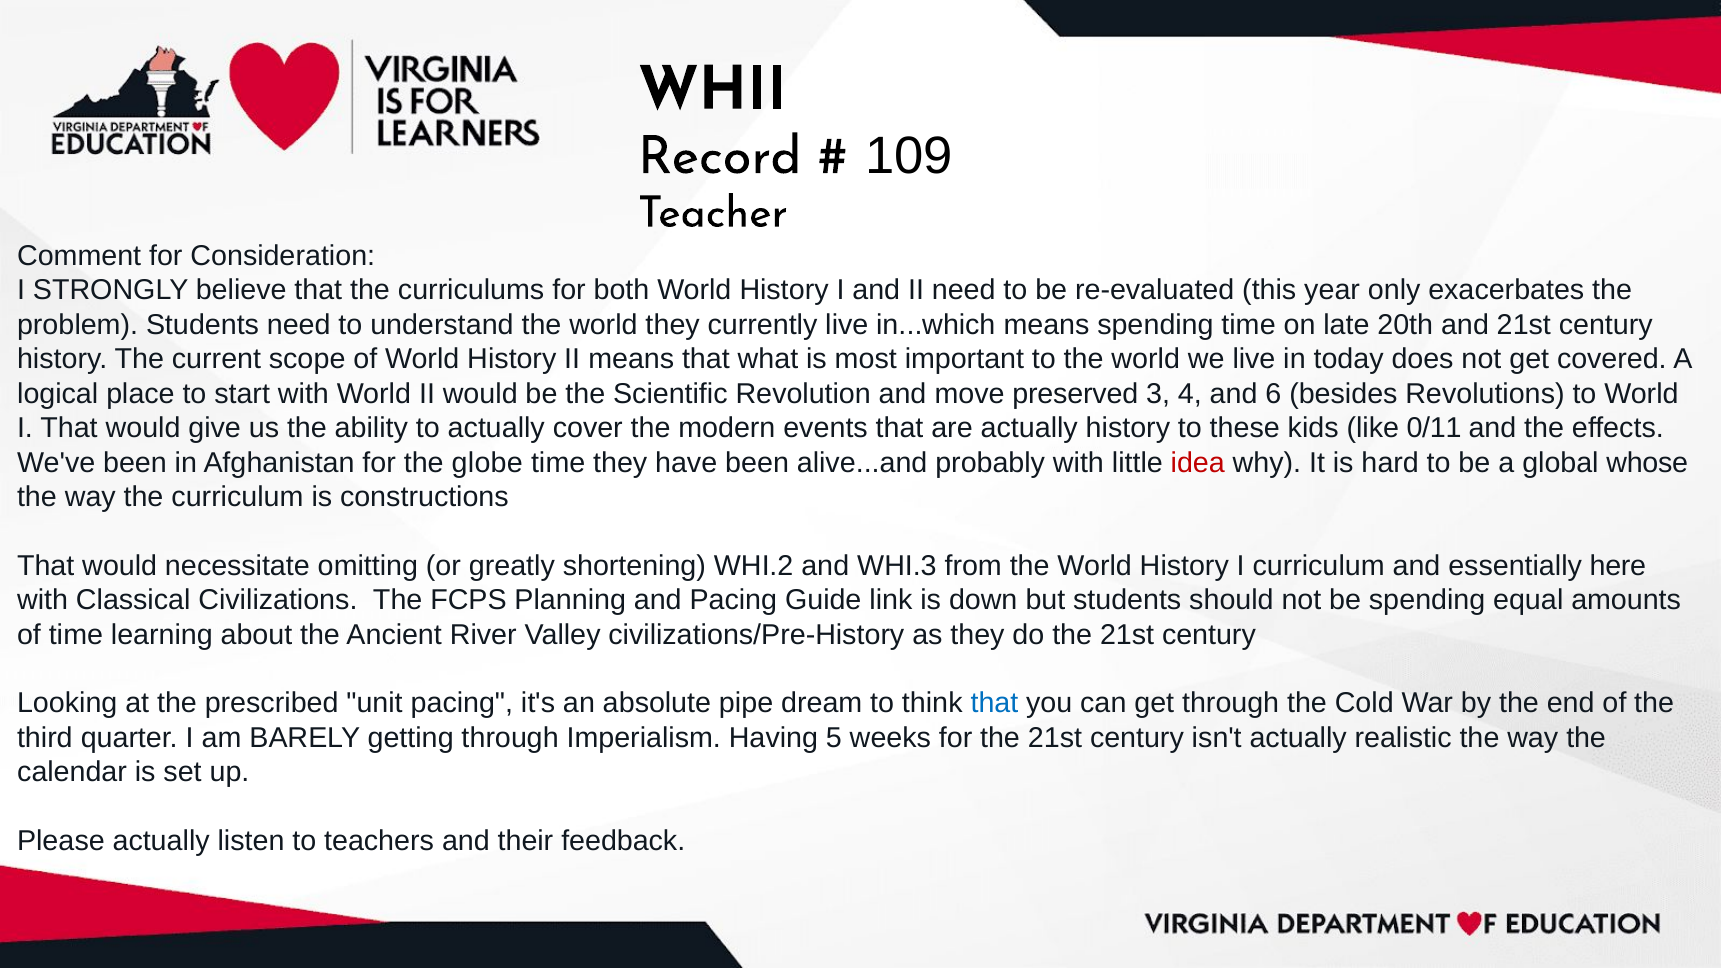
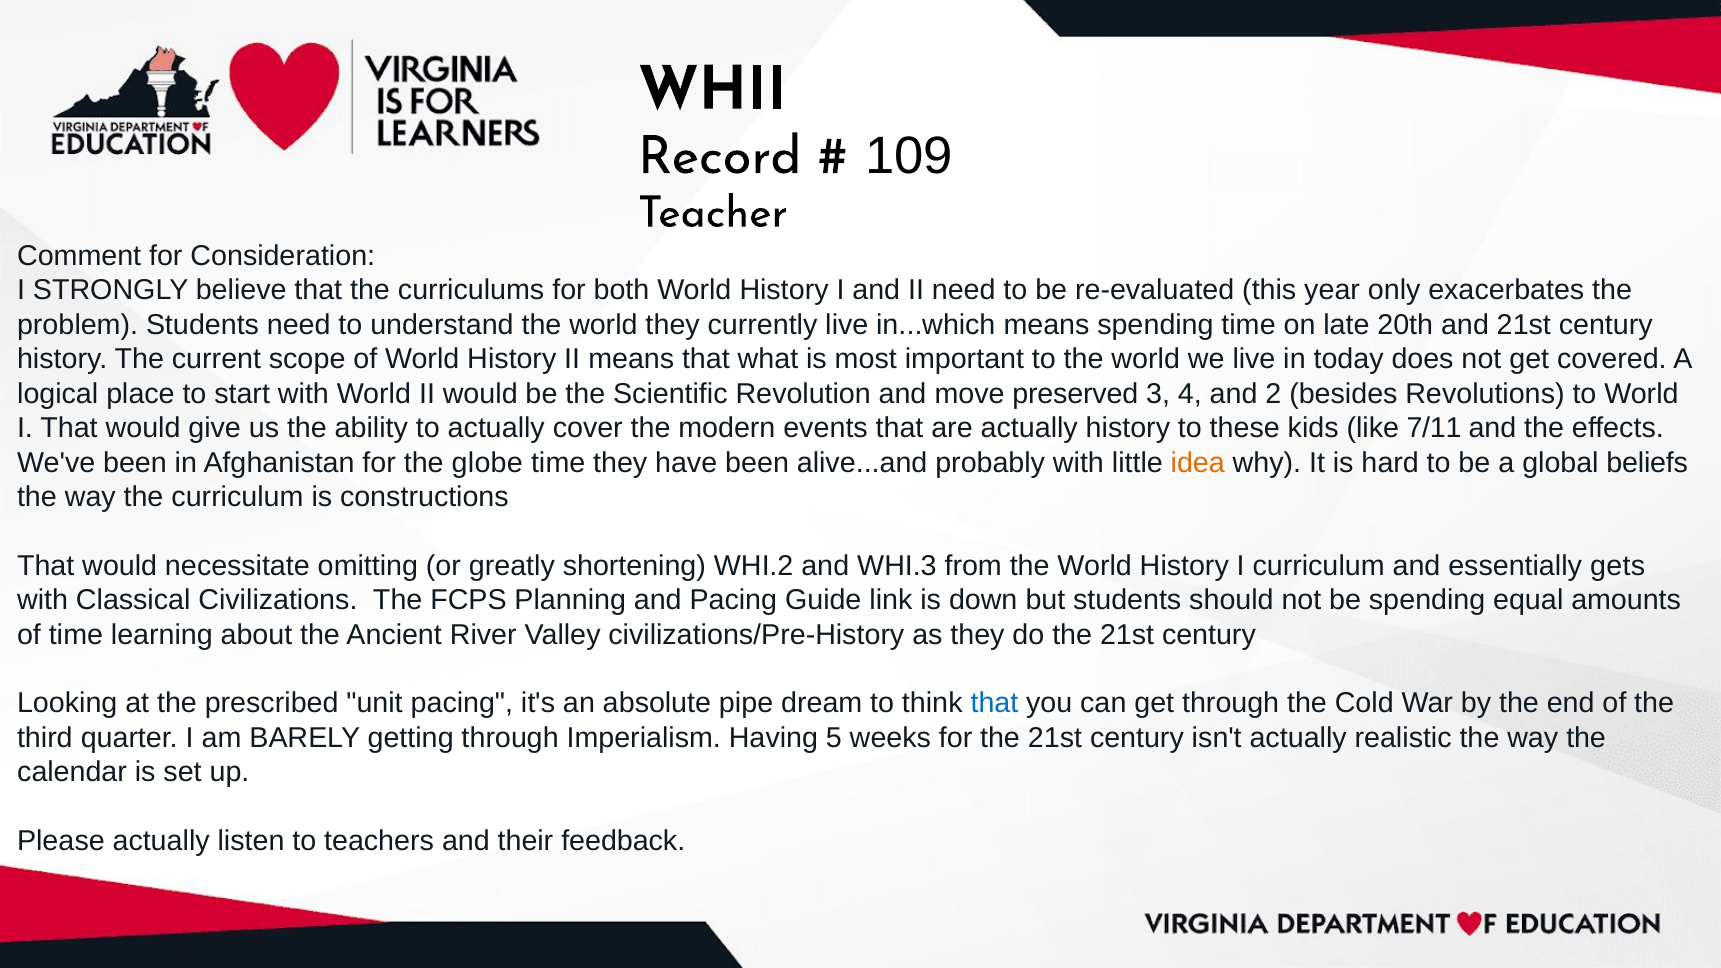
6: 6 -> 2 (1273, 394)
0/11: 0/11 -> 7/11 (1434, 428)
idea colour: red -> orange (1198, 463)
whose: whose -> beliefs (1647, 463)
here: here -> gets (1618, 566)
